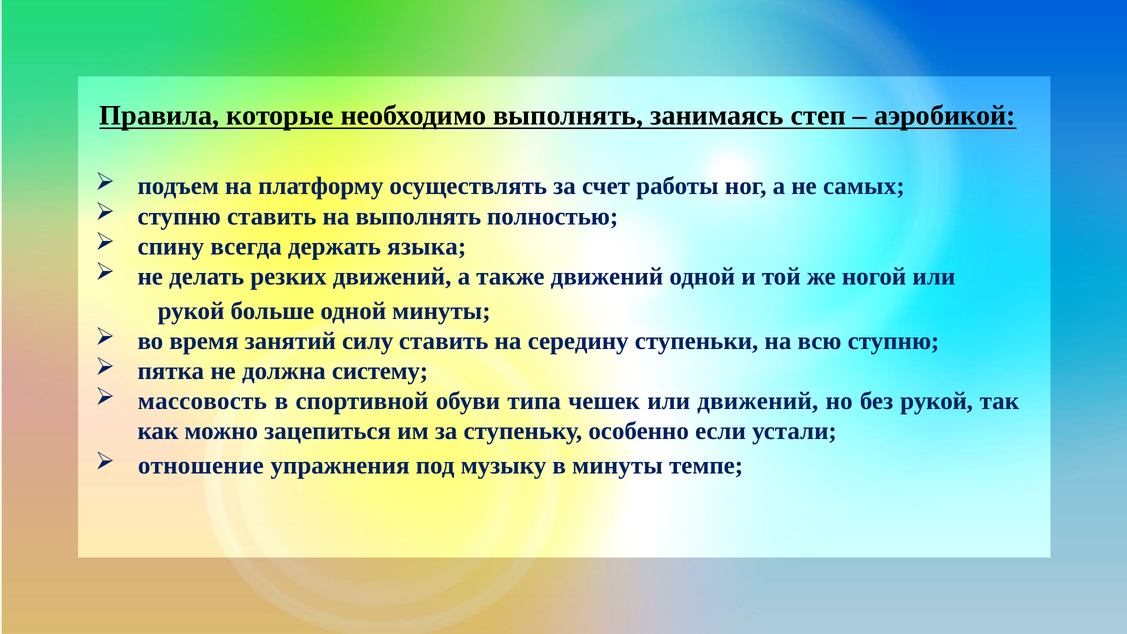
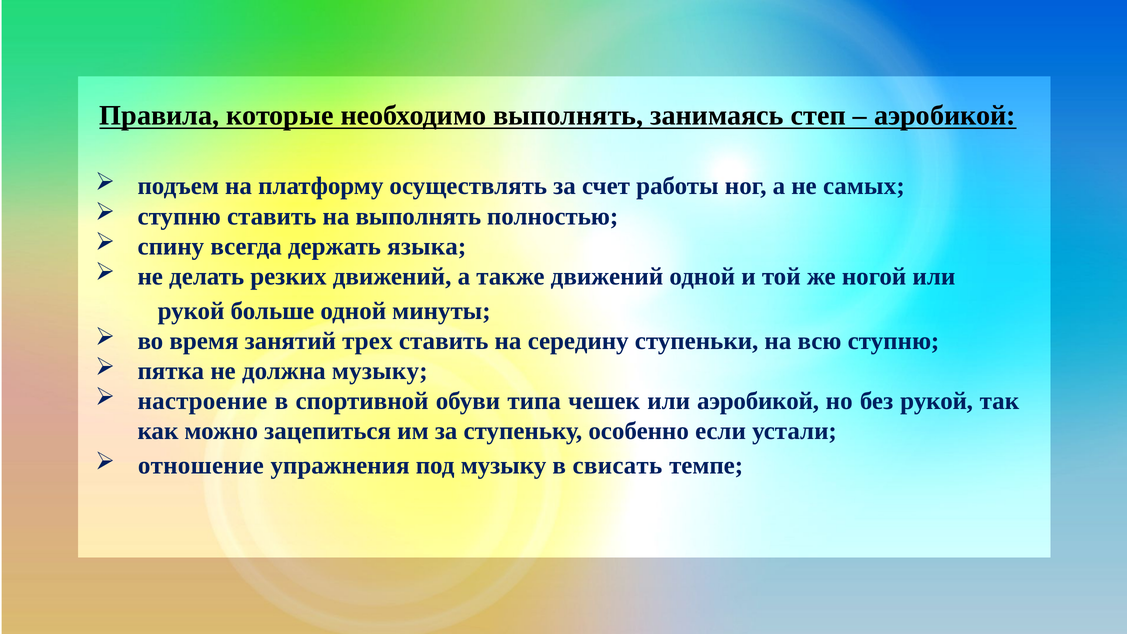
силу: силу -> трех (367, 341)
должна систему: систему -> музыку (380, 371)
массовость: массовость -> настроение (202, 401)
или движений: движений -> аэробикой (758, 401)
в минуты: минуты -> свисать (617, 466)
